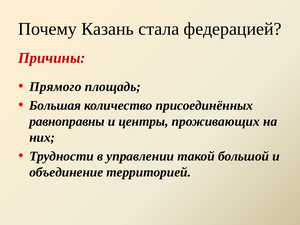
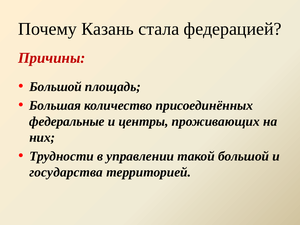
Прямого: Прямого -> Большой (56, 87)
равноправны: равноправны -> федеральные (67, 121)
объединение: объединение -> государства (66, 172)
